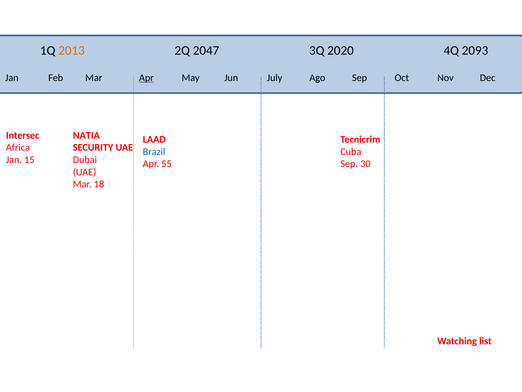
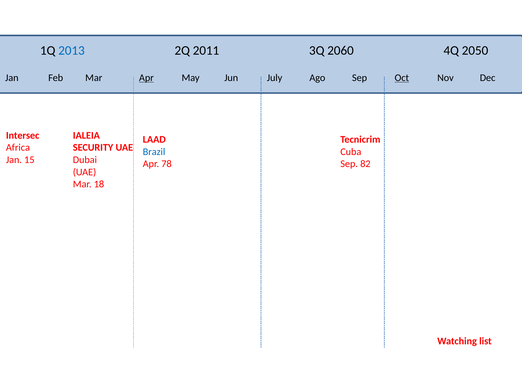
2013 colour: orange -> blue (72, 50)
2047: 2047 -> 2011 (206, 50)
2020: 2020 -> 2060 (341, 50)
2093: 2093 -> 2050 (475, 50)
Oct underline: none -> present (402, 78)
NATIA: NATIA -> IALEIA (86, 135)
55: 55 -> 78 (167, 164)
30: 30 -> 82 (365, 164)
